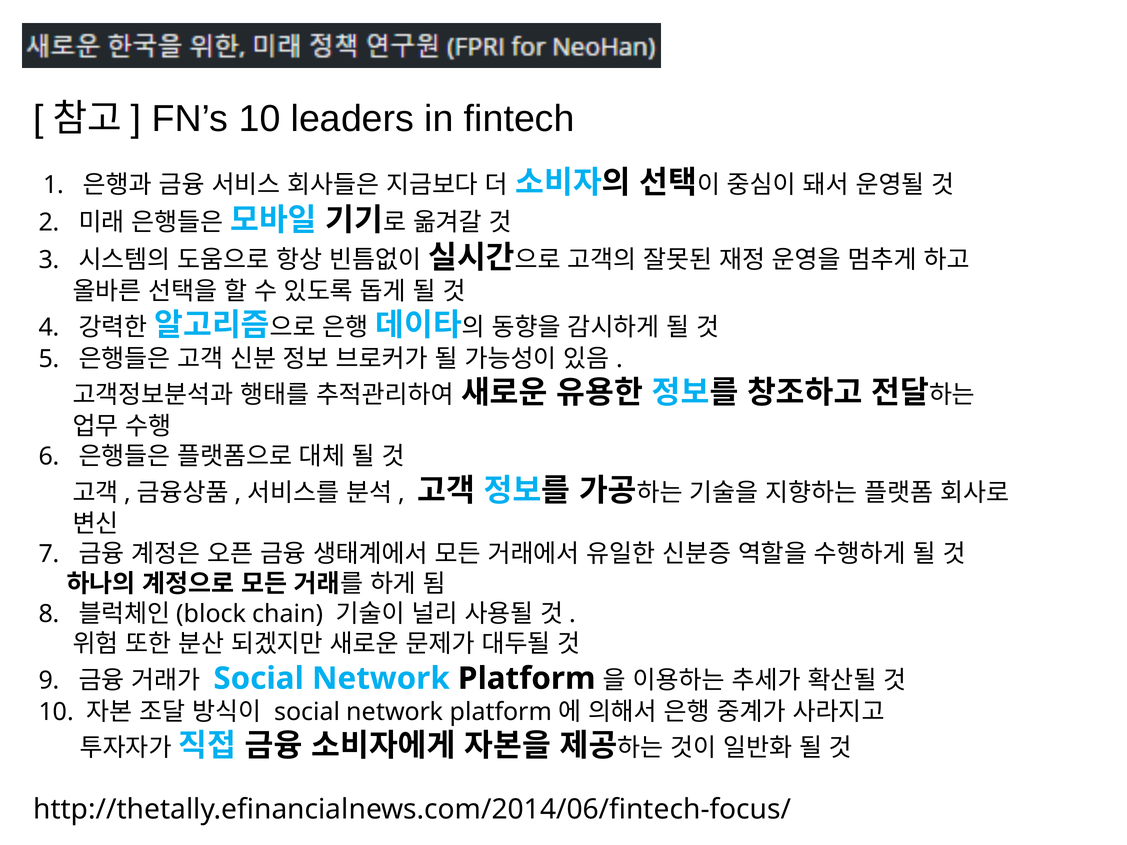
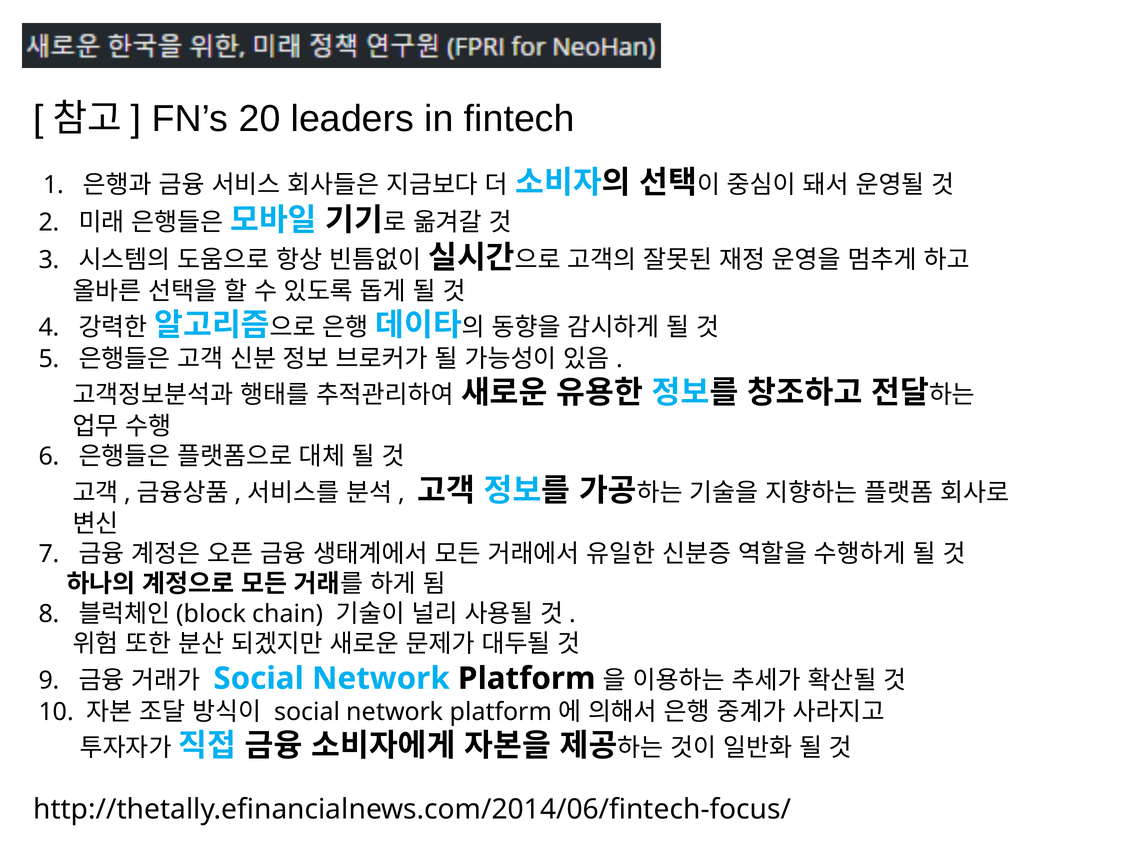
FN’s 10: 10 -> 20 (260, 119)
